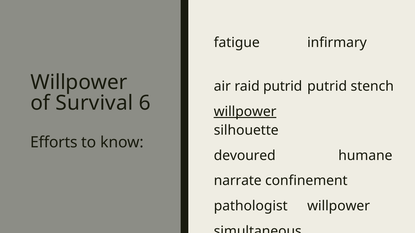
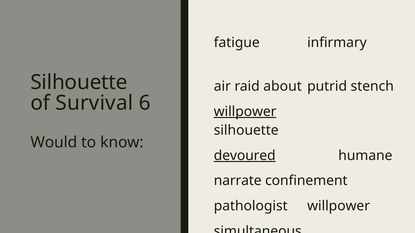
Willpower: Willpower -> Silhouette (79, 82)
raid putrid: putrid -> about (283, 87)
Efforts: Efforts -> Would (54, 143)
devoured underline: none -> present (245, 156)
